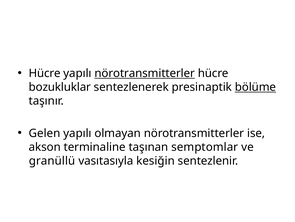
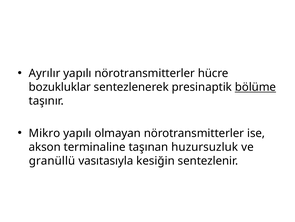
Hücre: Hücre -> Ayrılır (45, 73)
nörotransmitterler underline: present -> none (145, 73)
Gelen: Gelen -> Mikro (45, 133)
semptomlar: semptomlar -> huzursuzluk (205, 147)
